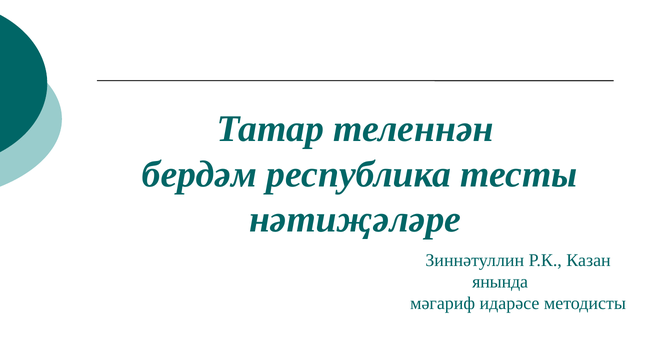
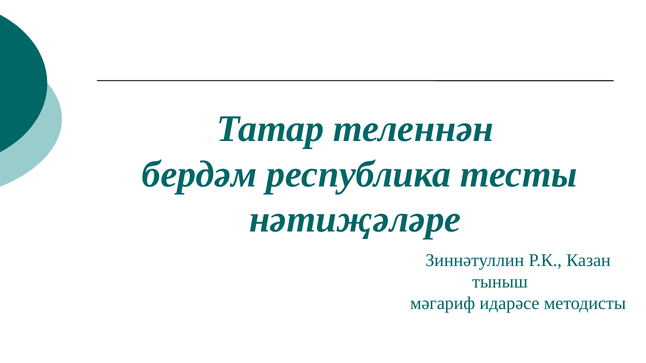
янында: янында -> тыныш (500, 282)
